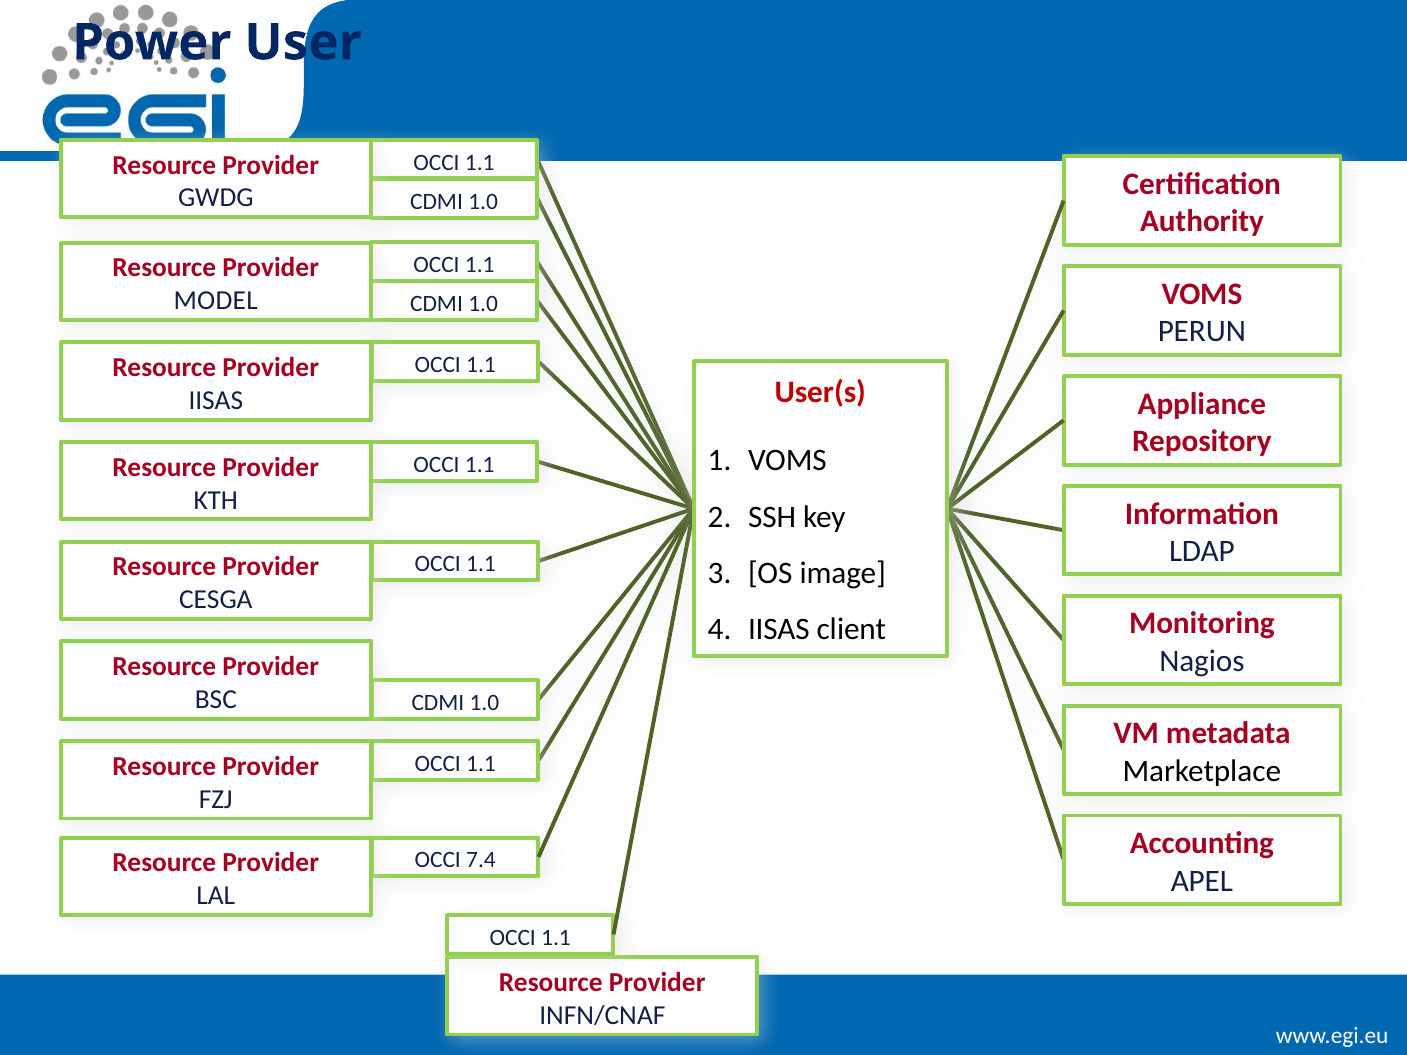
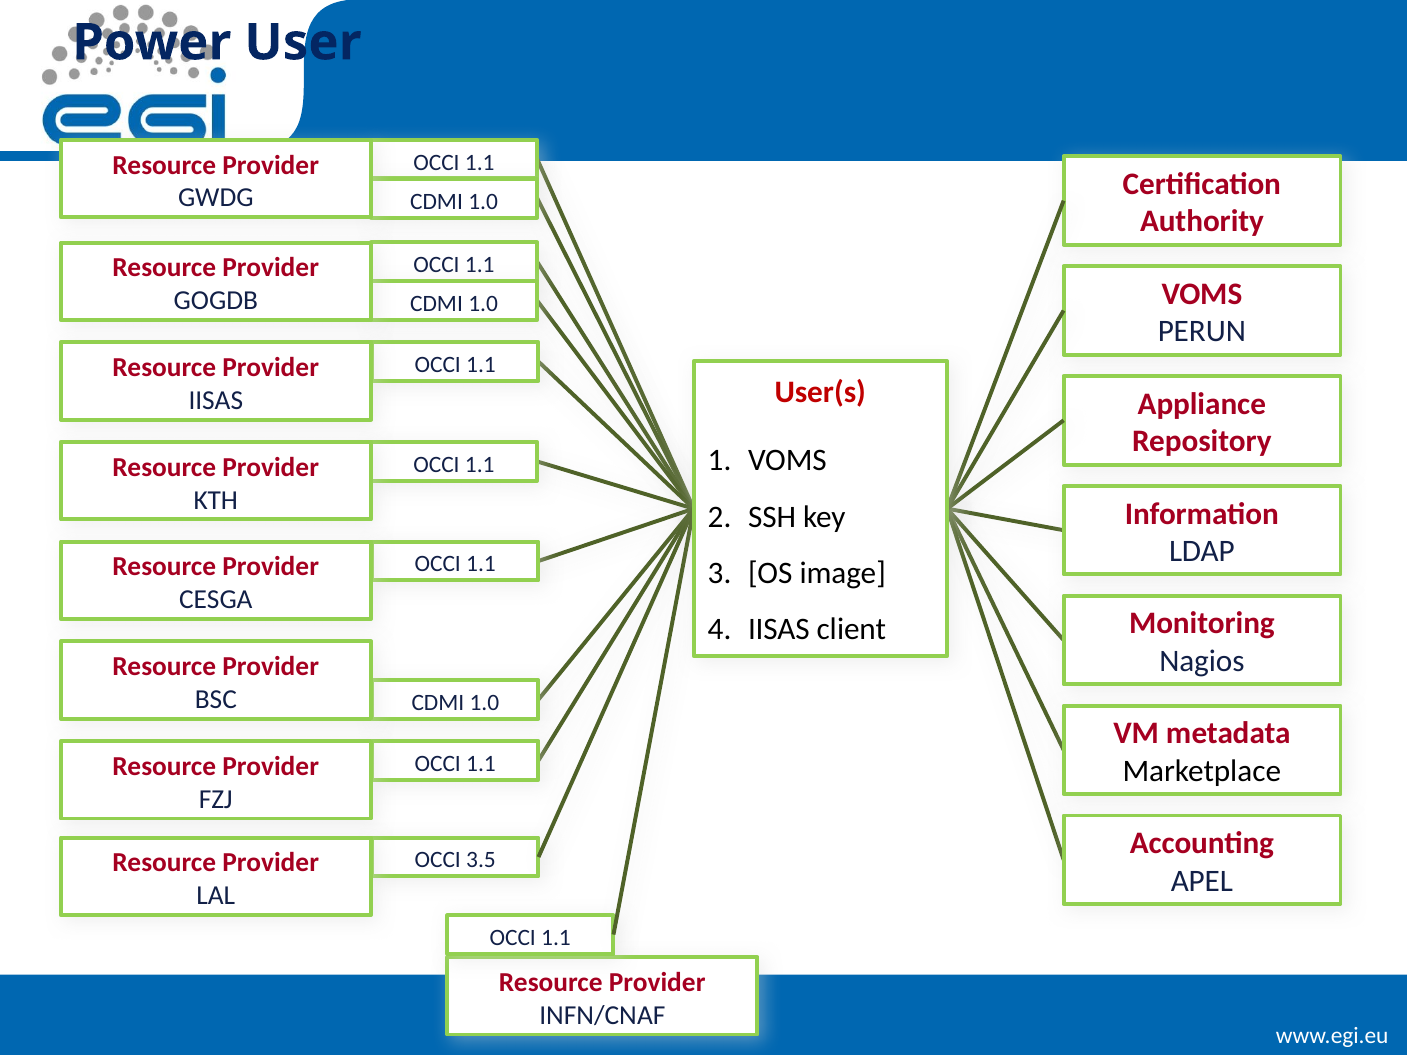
MODEL: MODEL -> GOGDB (216, 301)
7.4: 7.4 -> 3.5 (481, 860)
